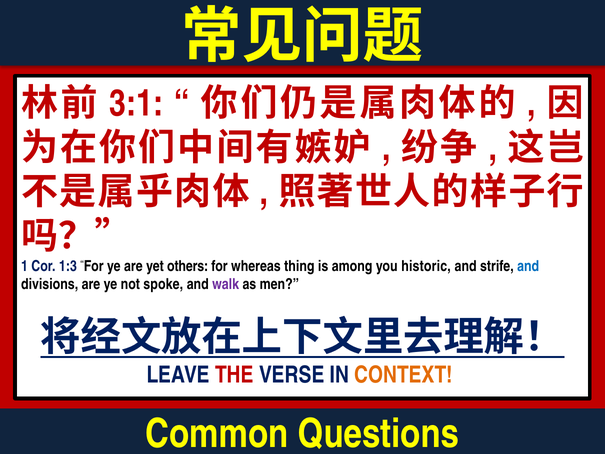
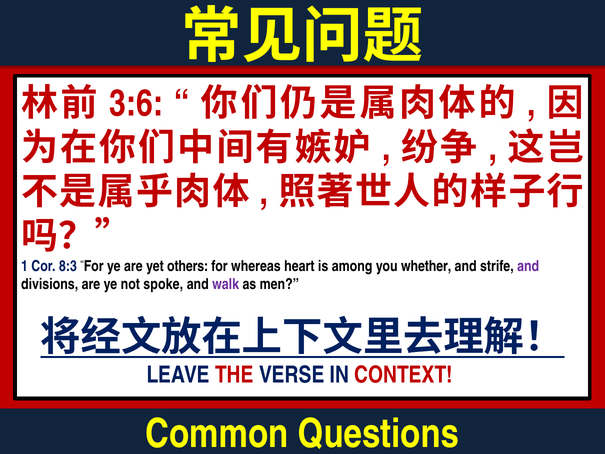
3:1: 3:1 -> 3:6 (136, 103)
1:3: 1:3 -> 8:3 (68, 266)
thing: thing -> heart (299, 266)
historic: historic -> whether (426, 266)
and colour: blue -> purple (528, 266)
CONTEXT colour: orange -> red (404, 375)
